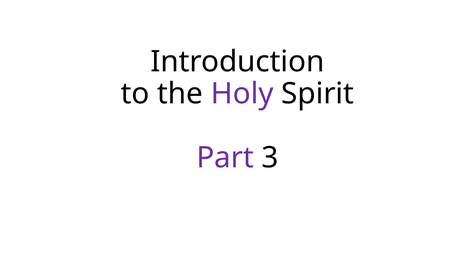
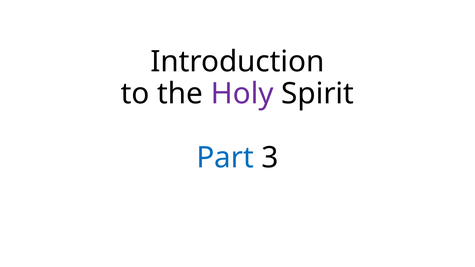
Part colour: purple -> blue (225, 158)
